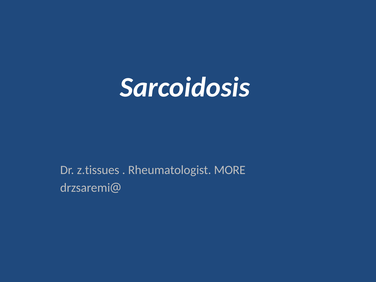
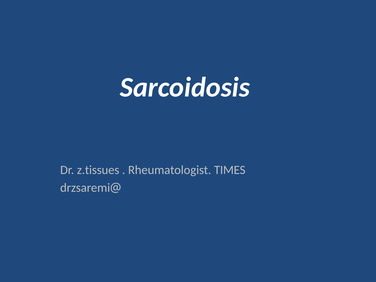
MORE: MORE -> TIMES (230, 170)
